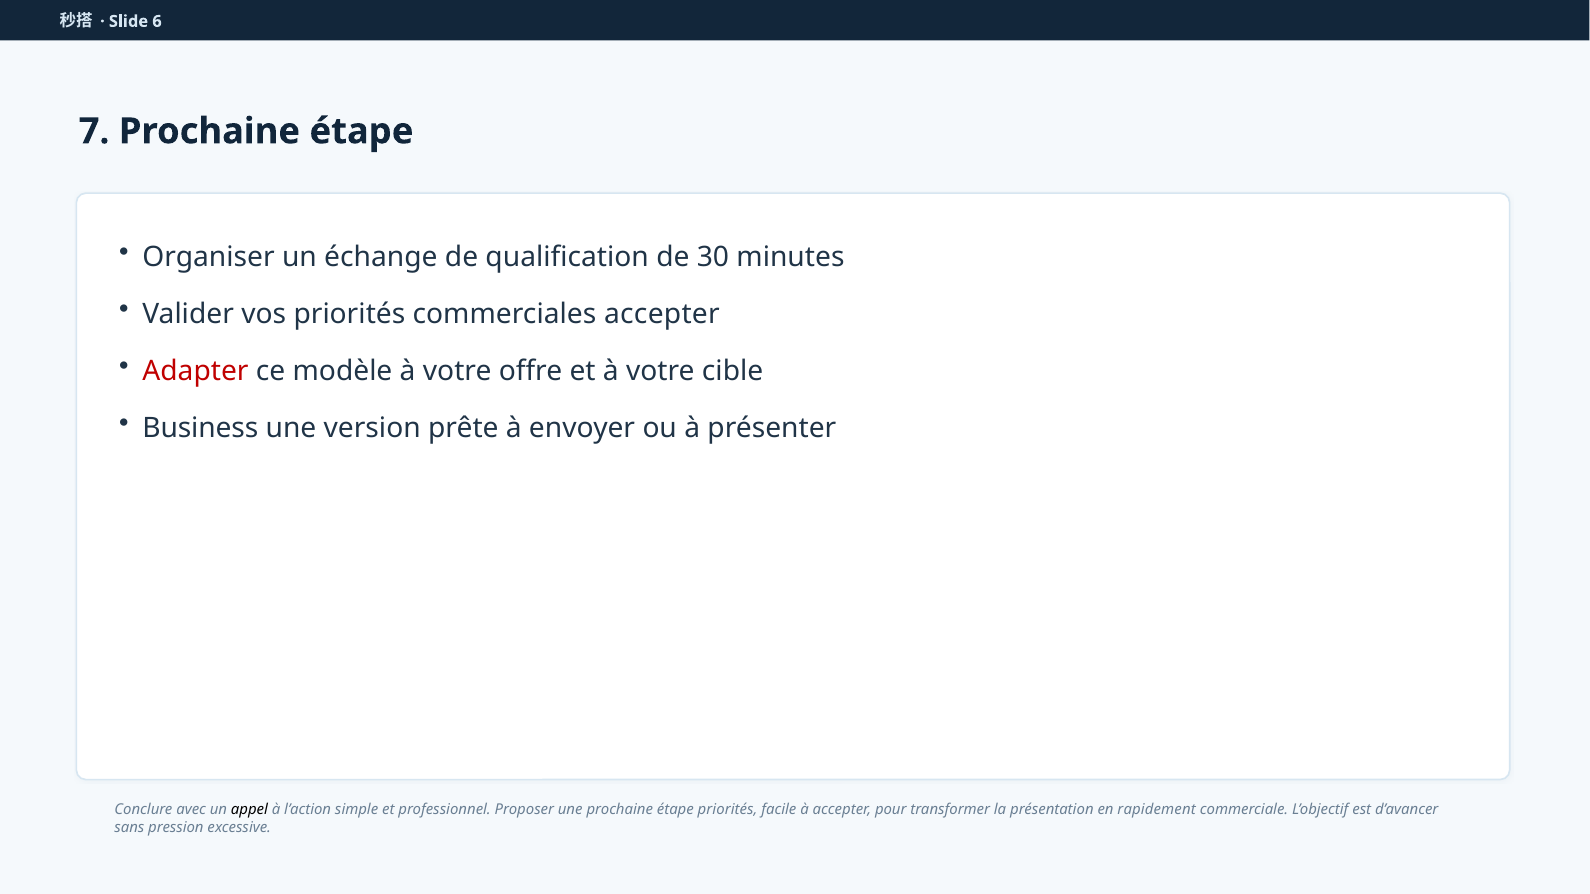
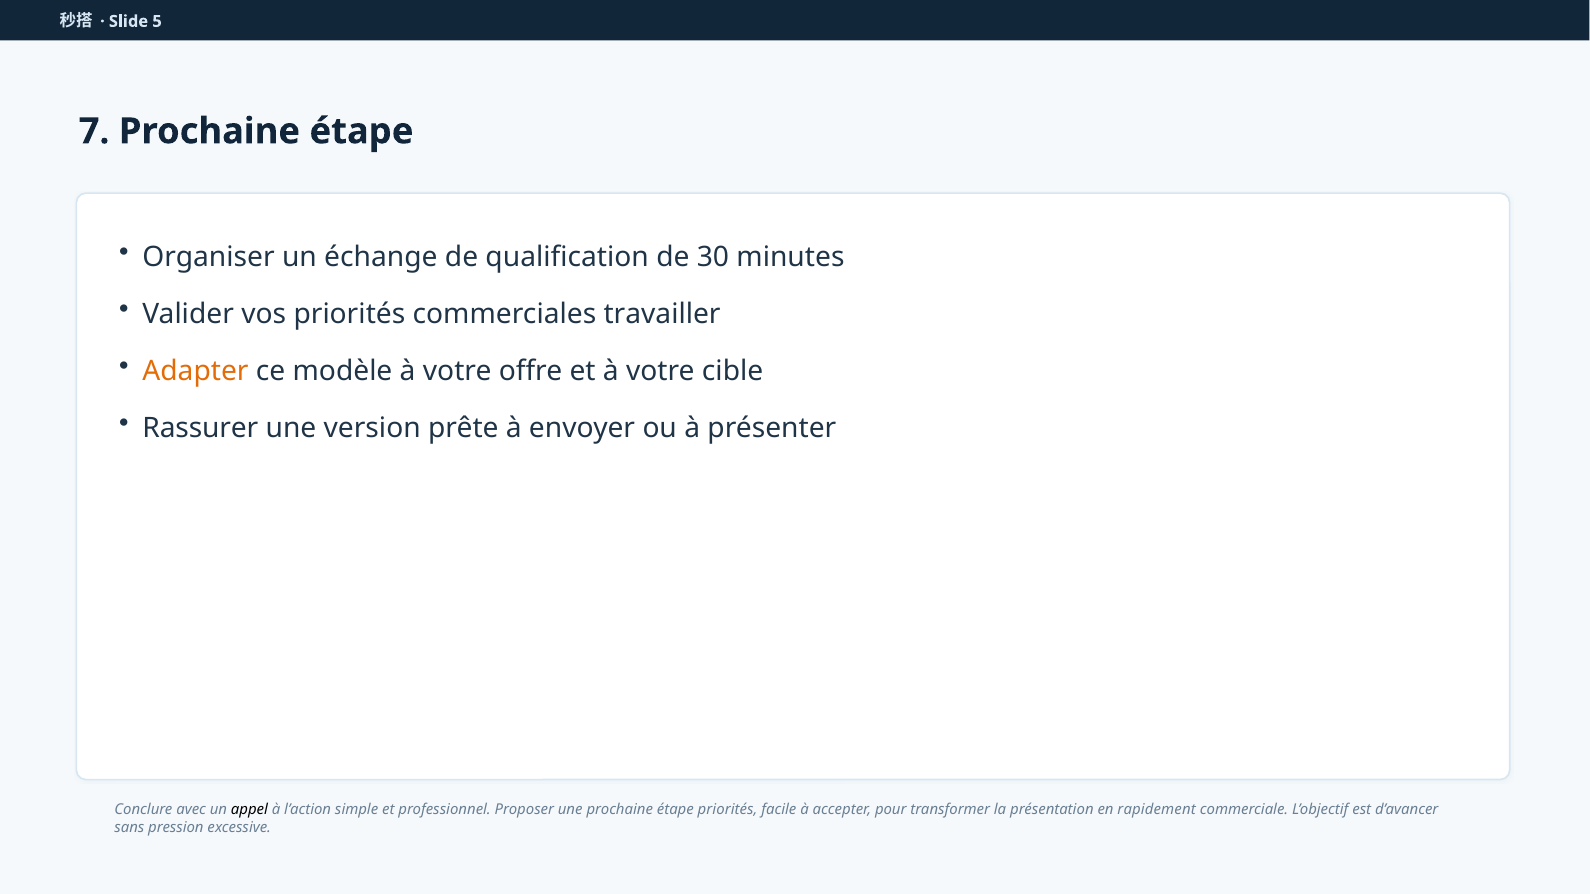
6: 6 -> 5 (157, 21)
commerciales accepter: accepter -> travailler (662, 314)
Adapter colour: red -> orange (195, 371)
Business: Business -> Rassurer (200, 428)
